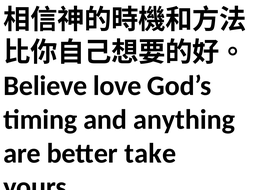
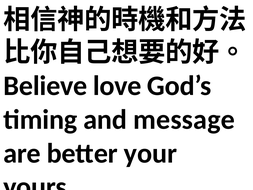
anything: anything -> message (184, 119)
take: take -> your (150, 153)
